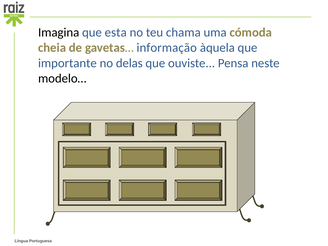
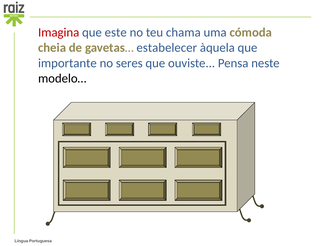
Imagina colour: black -> red (59, 32)
esta: esta -> este (116, 32)
informação: informação -> estabelecer (167, 48)
delas: delas -> seres (129, 63)
